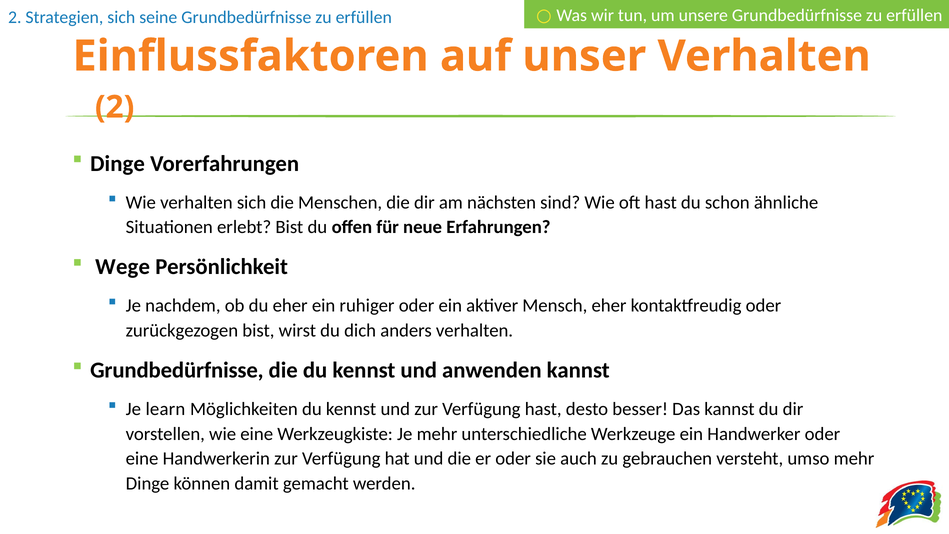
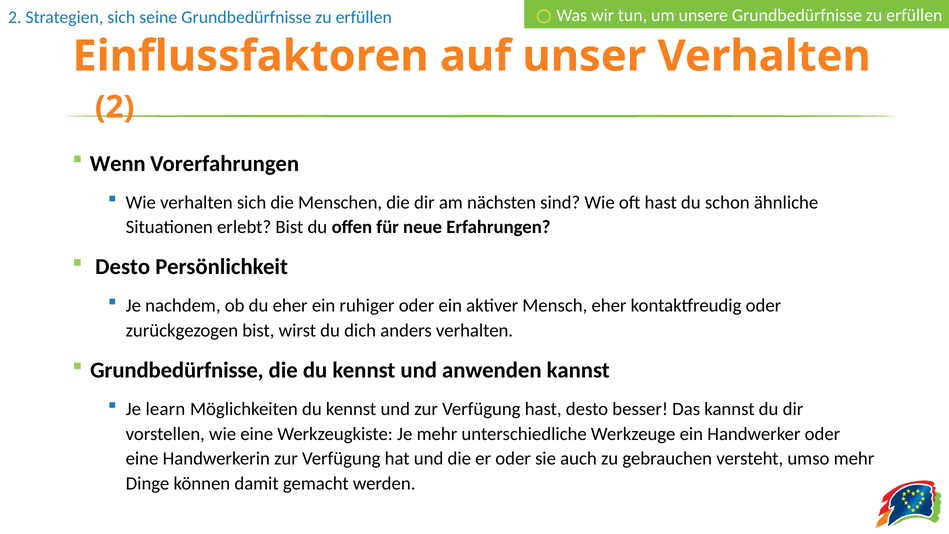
Dinge: Dinge -> Wenn (118, 164)
Wege: Wege -> Desto (123, 267)
